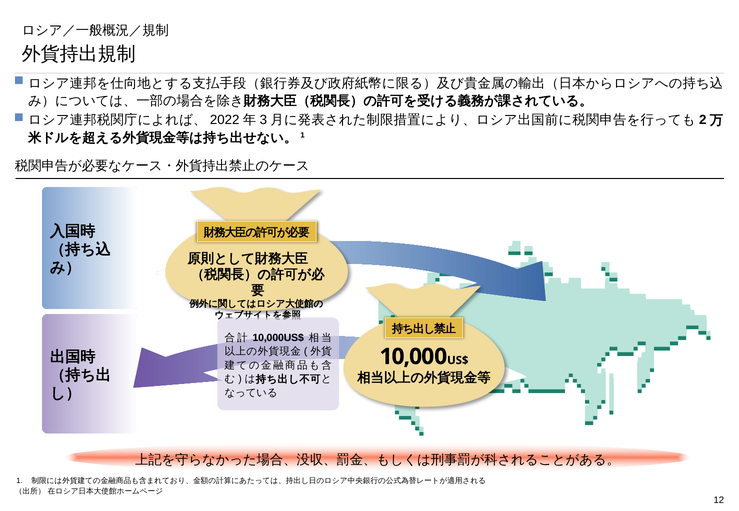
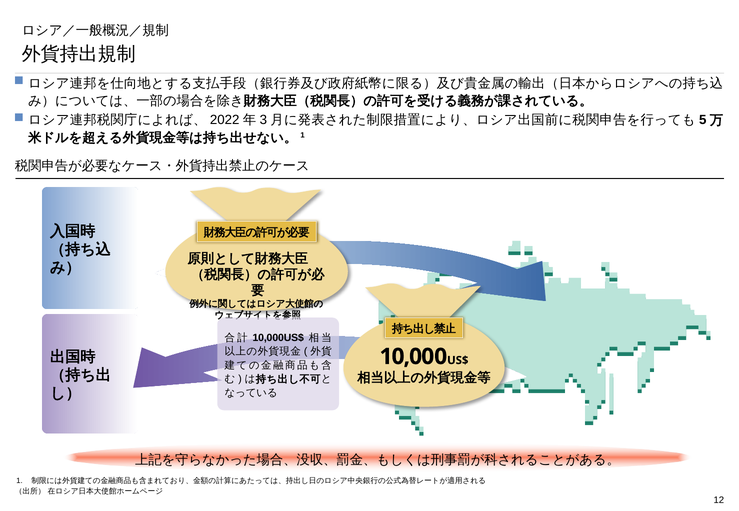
2: 2 -> 5 (703, 120)
